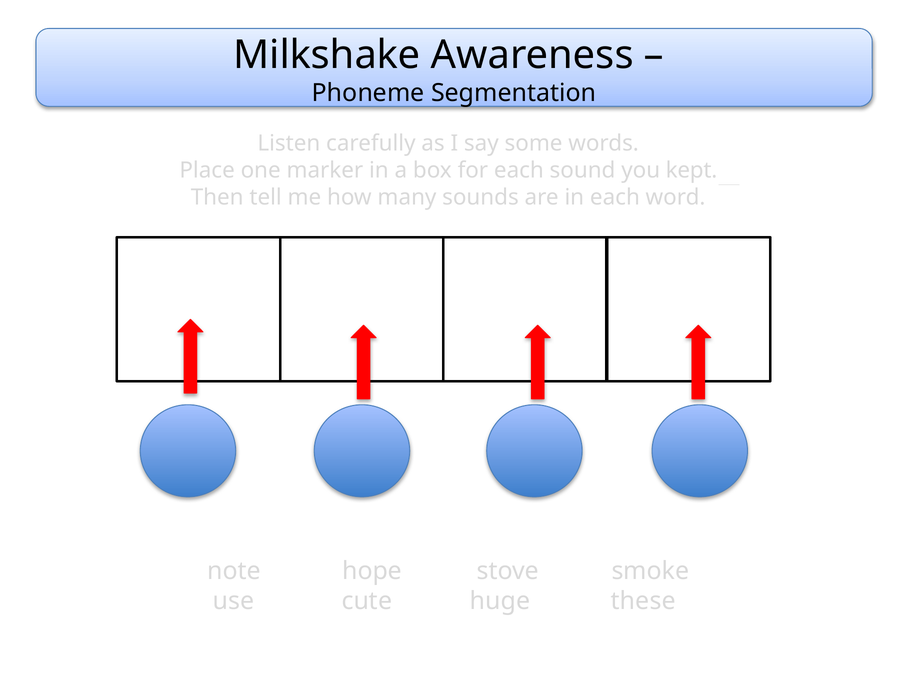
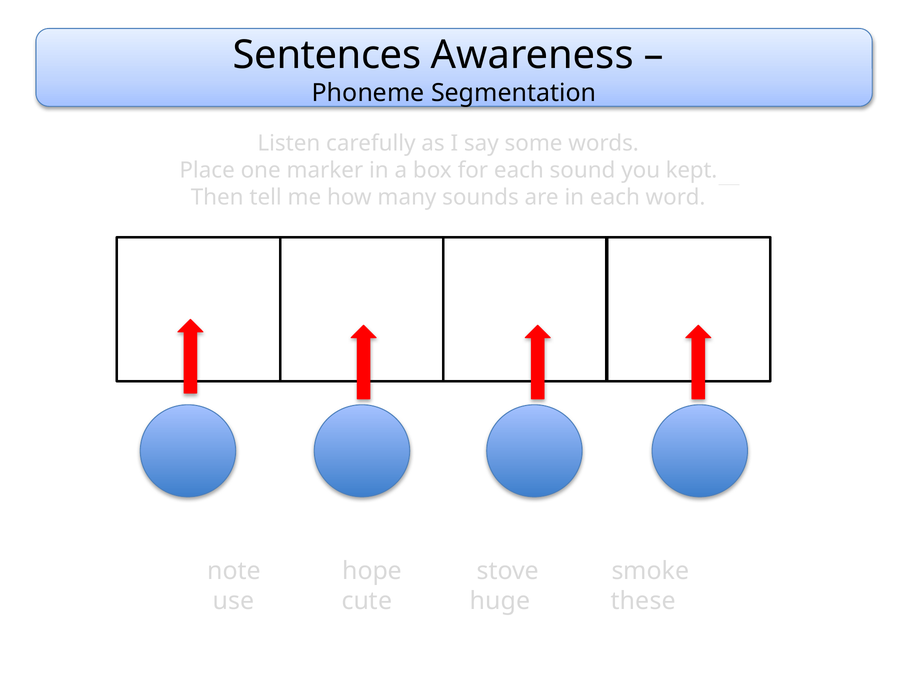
Milkshake: Milkshake -> Sentences (327, 55)
